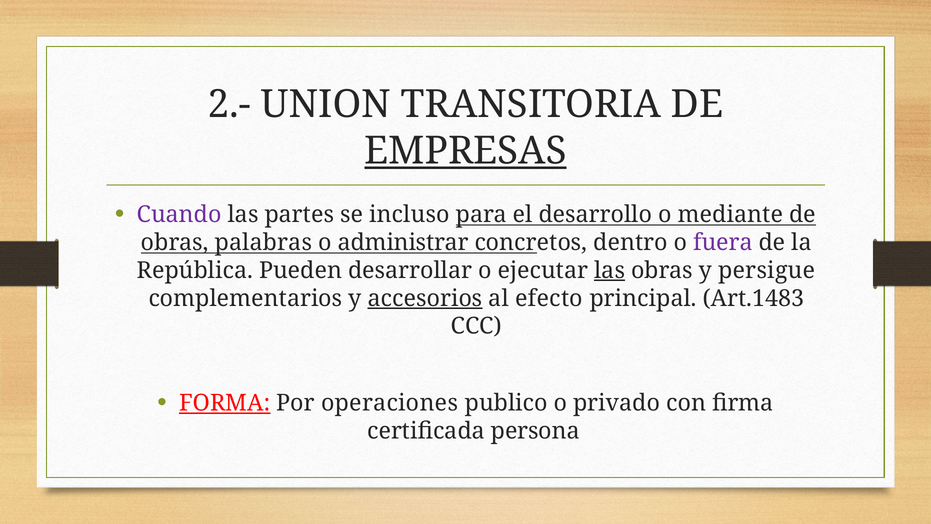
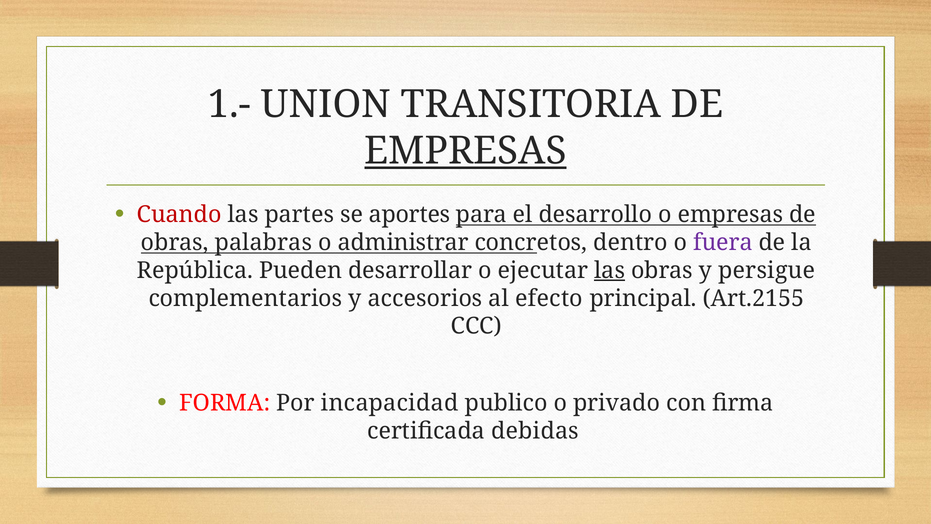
2.-: 2.- -> 1.- (229, 104)
Cuando colour: purple -> red (179, 214)
incluso: incluso -> aportes (410, 214)
o mediante: mediante -> empresas (730, 214)
accesorios underline: present -> none (425, 298)
Art.1483: Art.1483 -> Art.2155 (753, 298)
FORMA underline: present -> none (225, 403)
operaciones: operaciones -> incapacidad (390, 403)
persona: persona -> debidas (535, 431)
